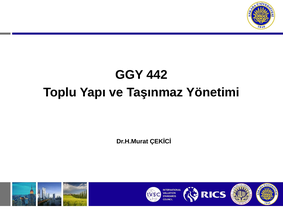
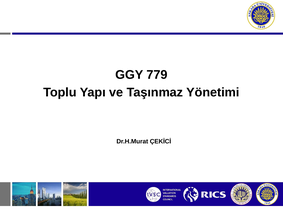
442: 442 -> 779 (157, 75)
